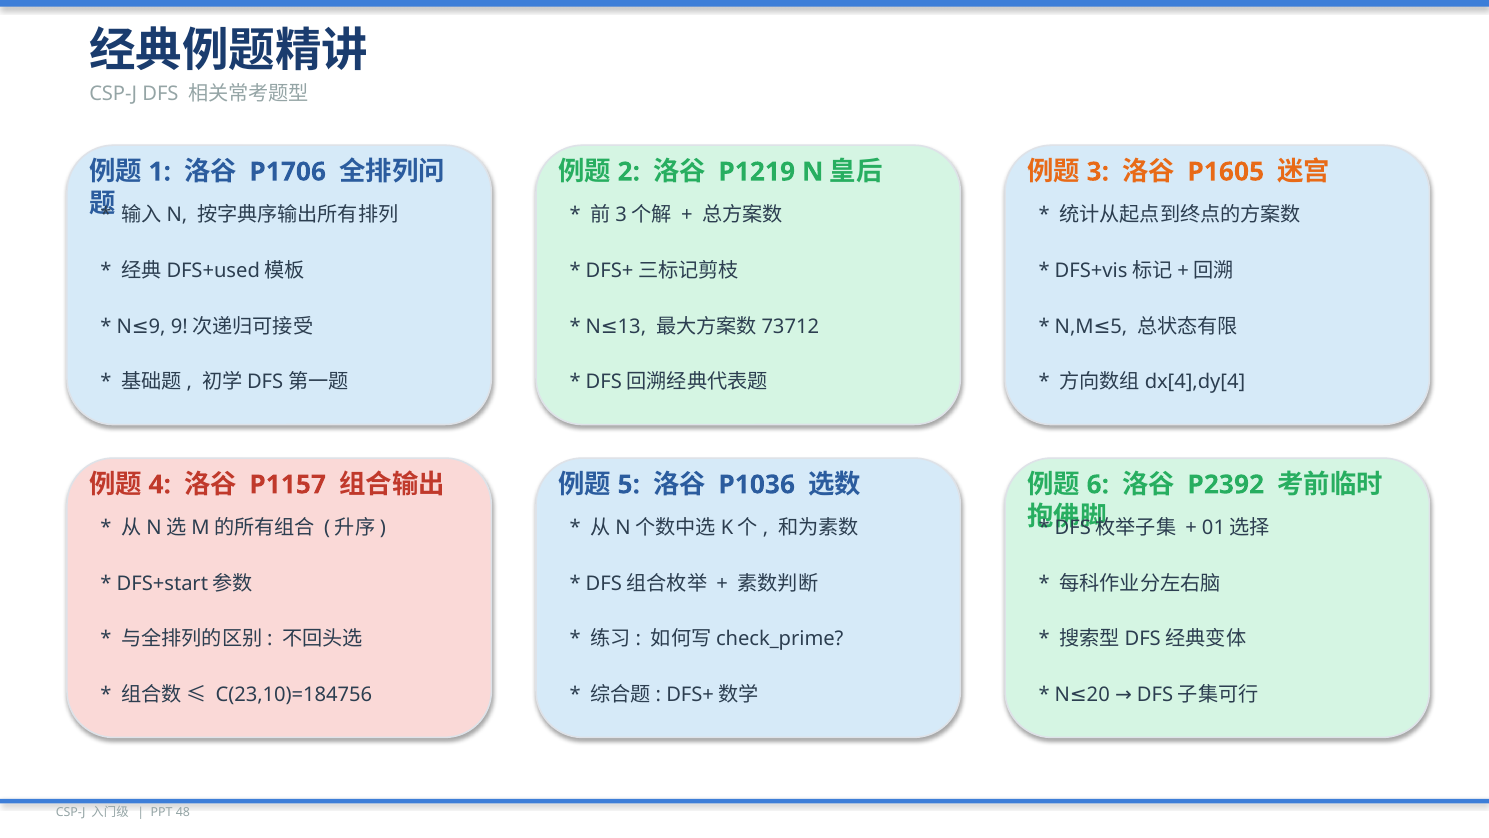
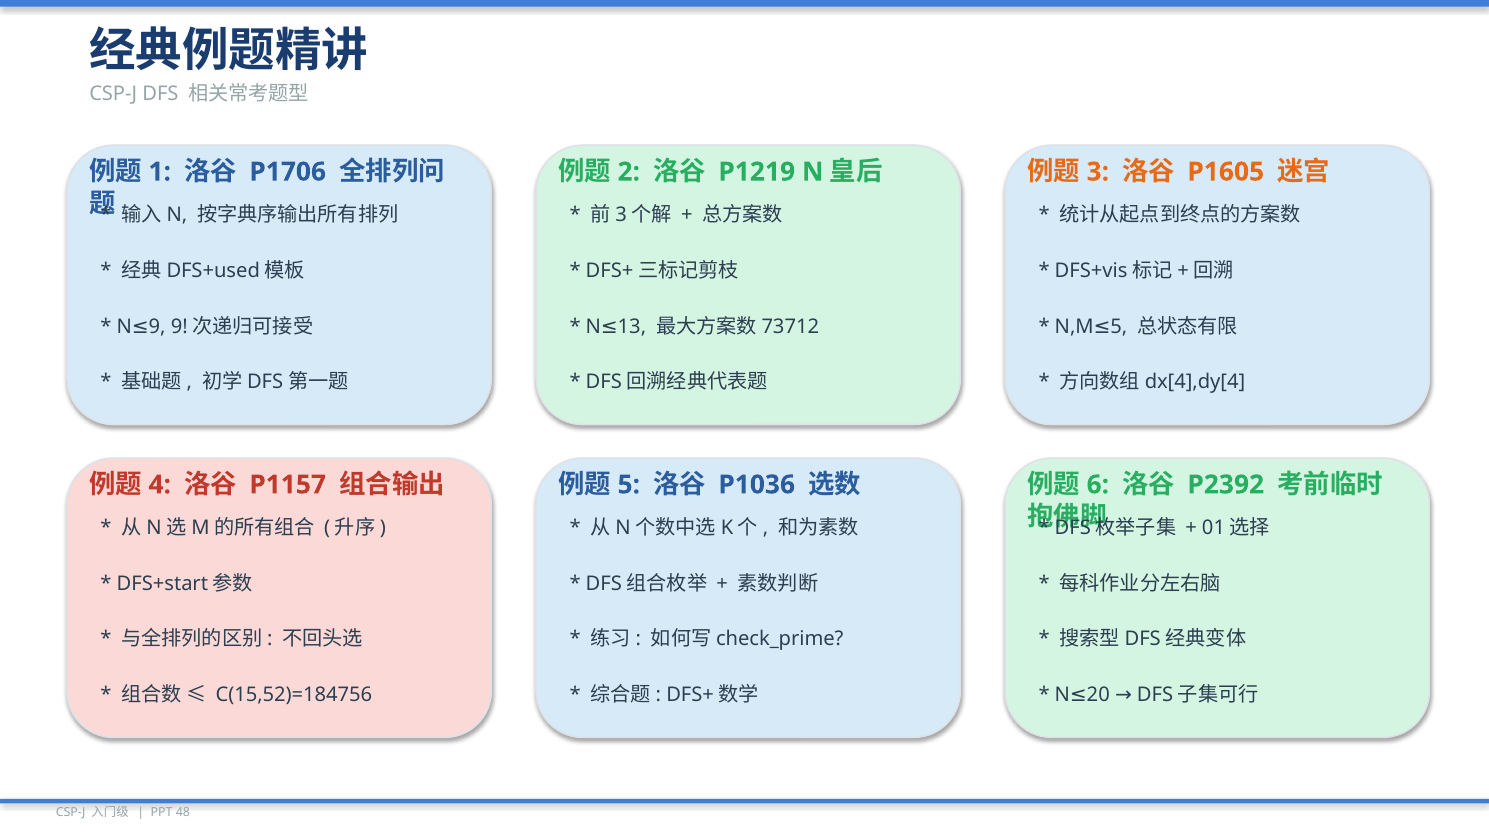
C(23,10)=184756: C(23,10)=184756 -> C(15,52)=184756 (294, 695)
